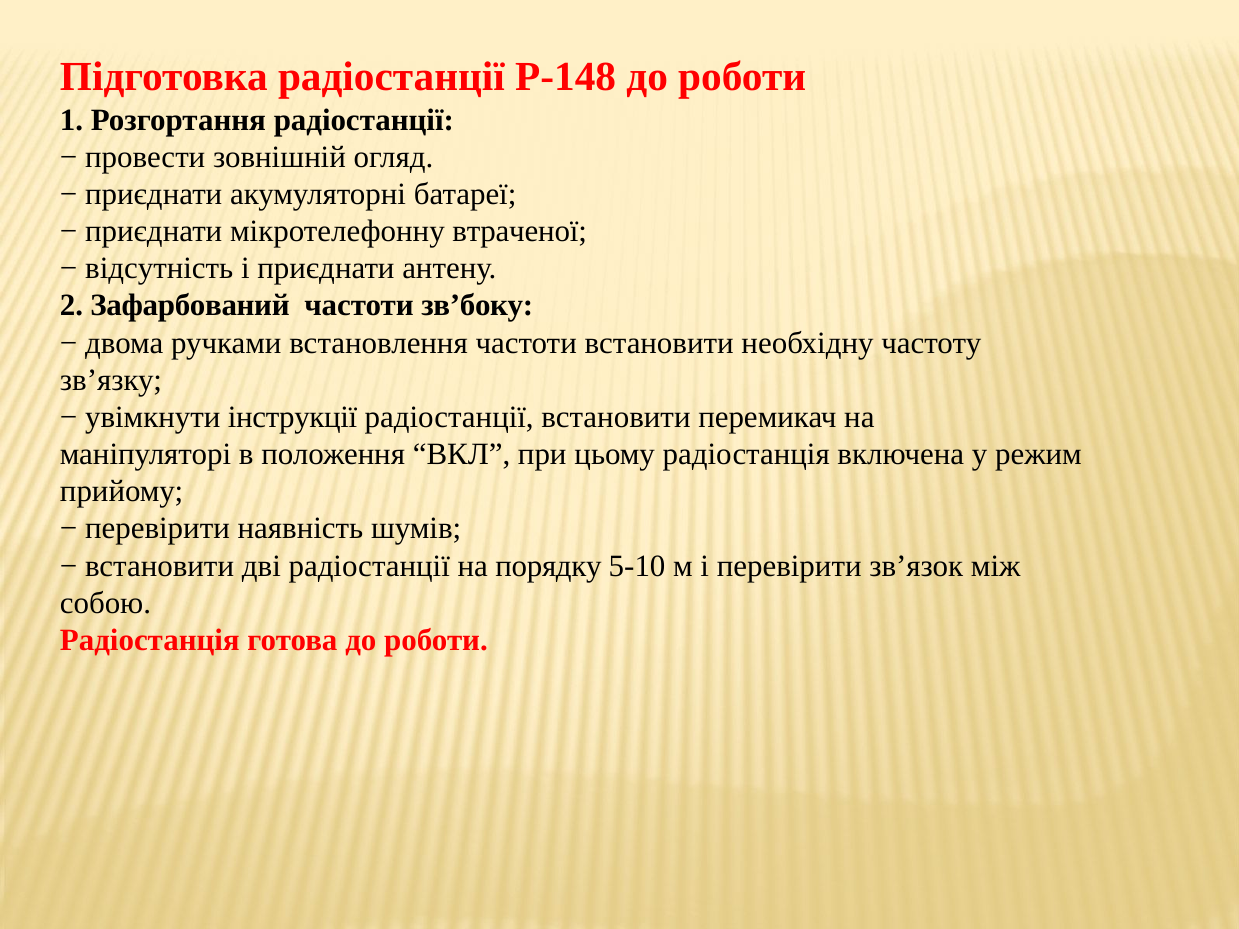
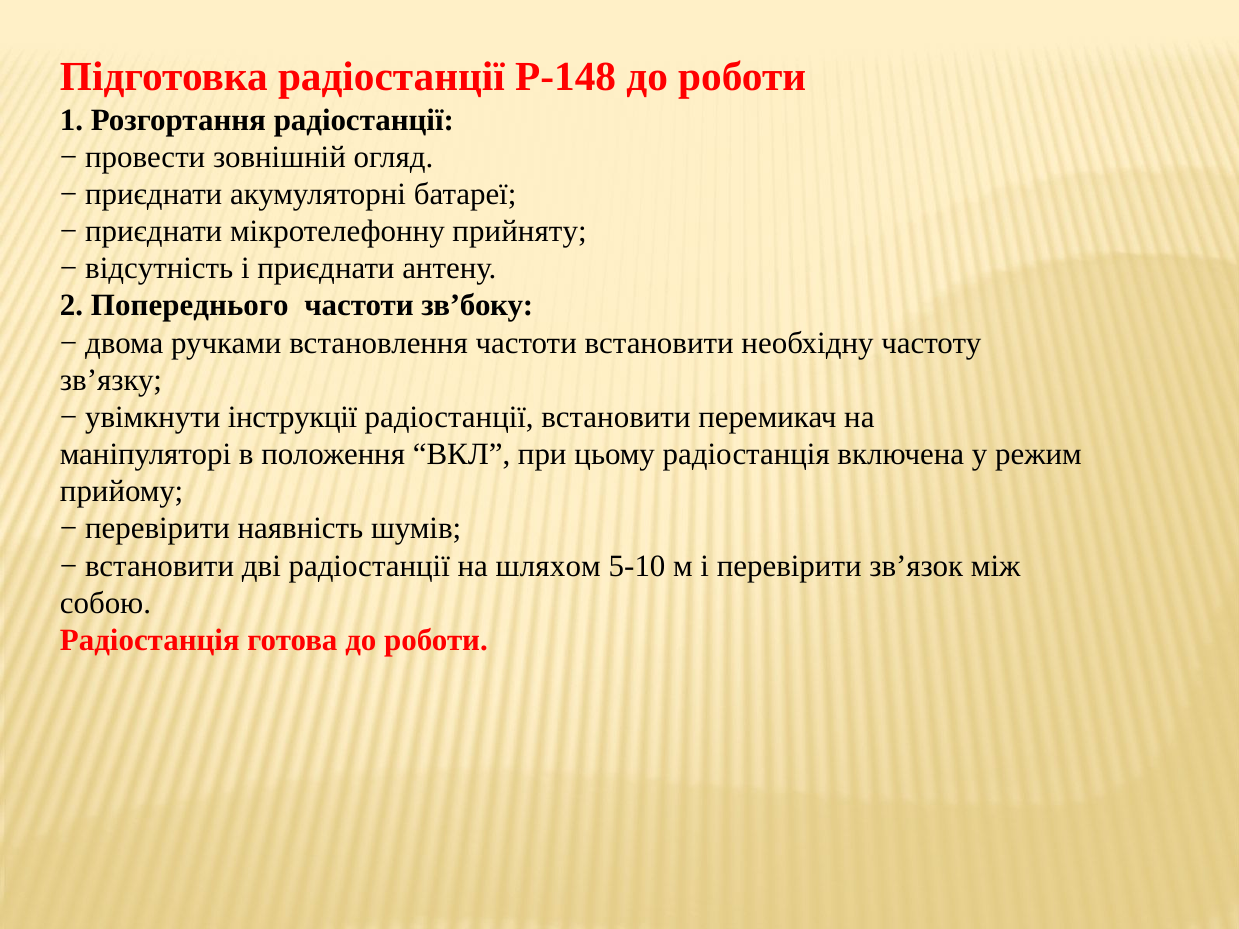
втраченої: втраченої -> прийняту (520, 231)
Зафарбований: Зафарбований -> Попереднього (190, 306)
порядку: порядку -> шляхом (548, 566)
